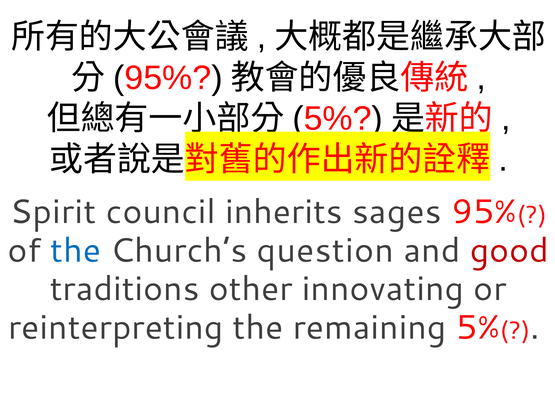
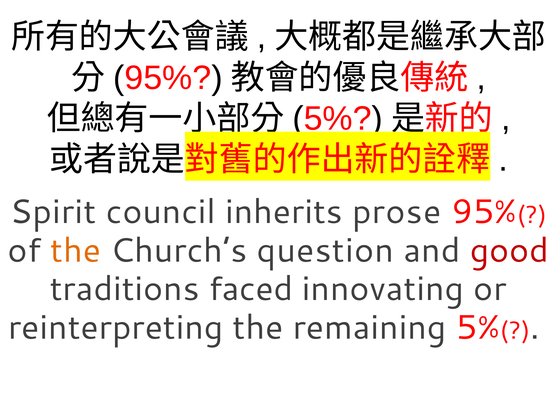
sages: sages -> prose (397, 212)
the colour: blue -> orange (76, 251)
other: other -> faced (251, 289)
